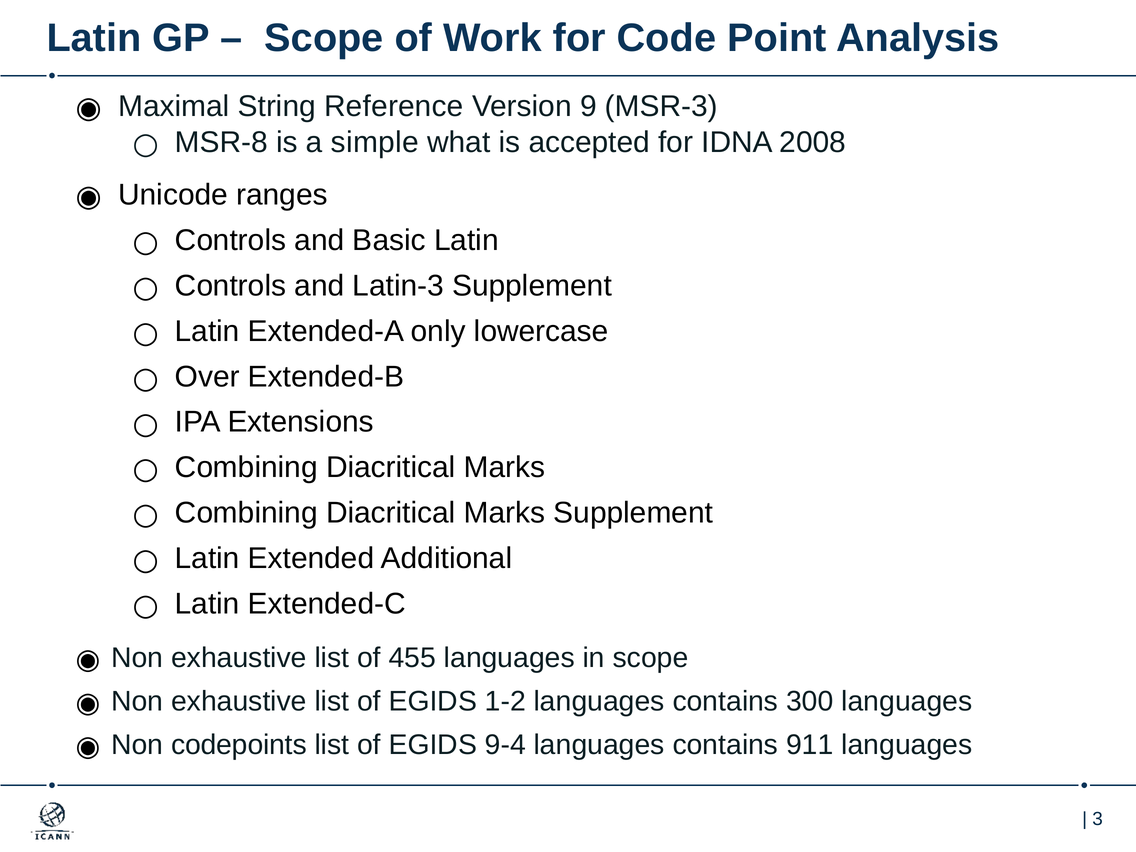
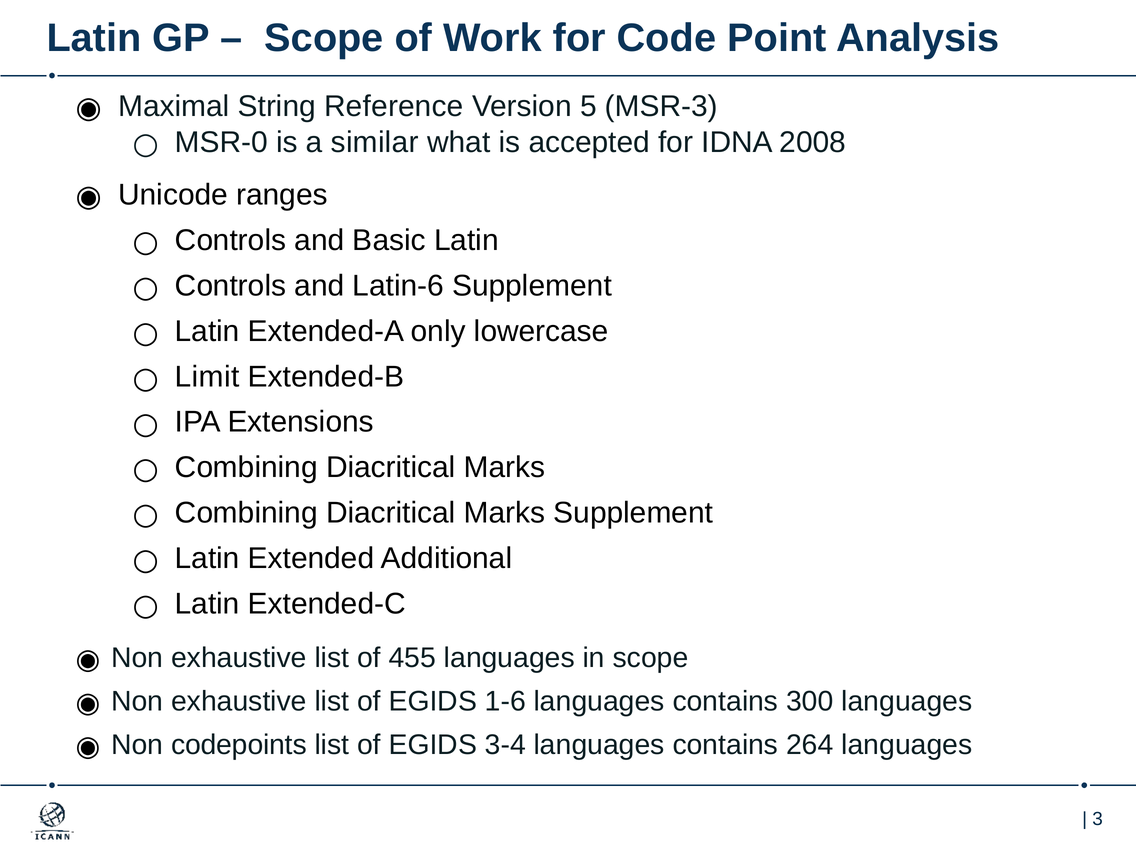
9: 9 -> 5 (588, 106)
MSR-8: MSR-8 -> MSR-0 (221, 142)
simple: simple -> similar (375, 142)
Latin-3: Latin-3 -> Latin-6 (398, 286)
Over: Over -> Limit (207, 377)
1-2: 1-2 -> 1-6 (505, 701)
9-4: 9-4 -> 3-4 (505, 745)
911: 911 -> 264 (810, 745)
